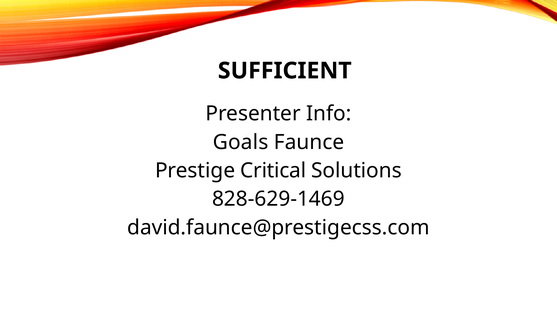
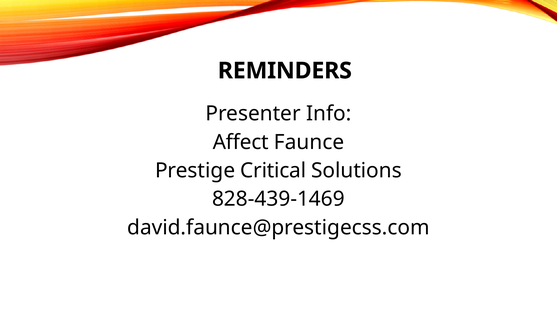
SUFFICIENT: SUFFICIENT -> REMINDERS (285, 71)
Goals: Goals -> Affect (241, 142)
828-629-1469: 828-629-1469 -> 828-439-1469 (278, 199)
